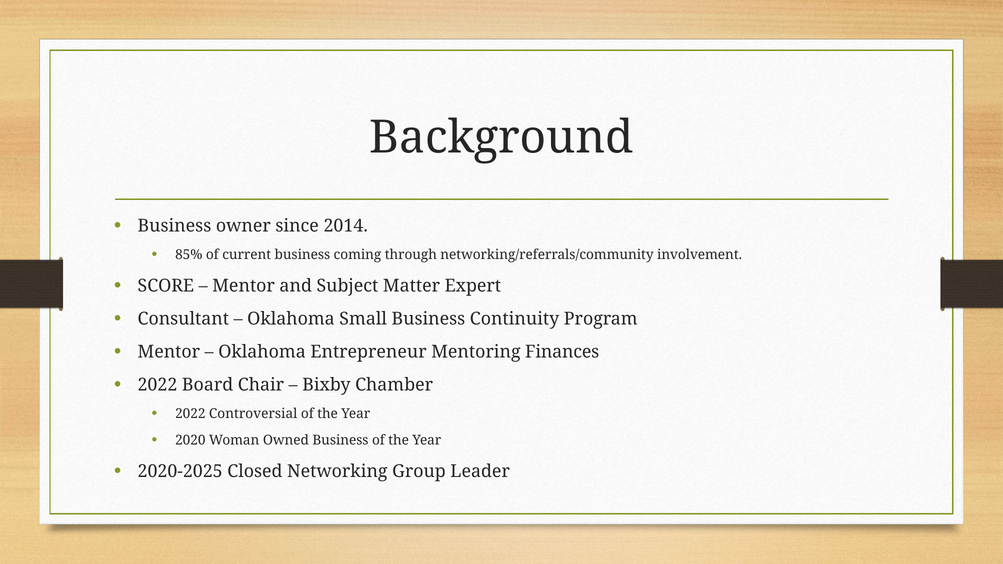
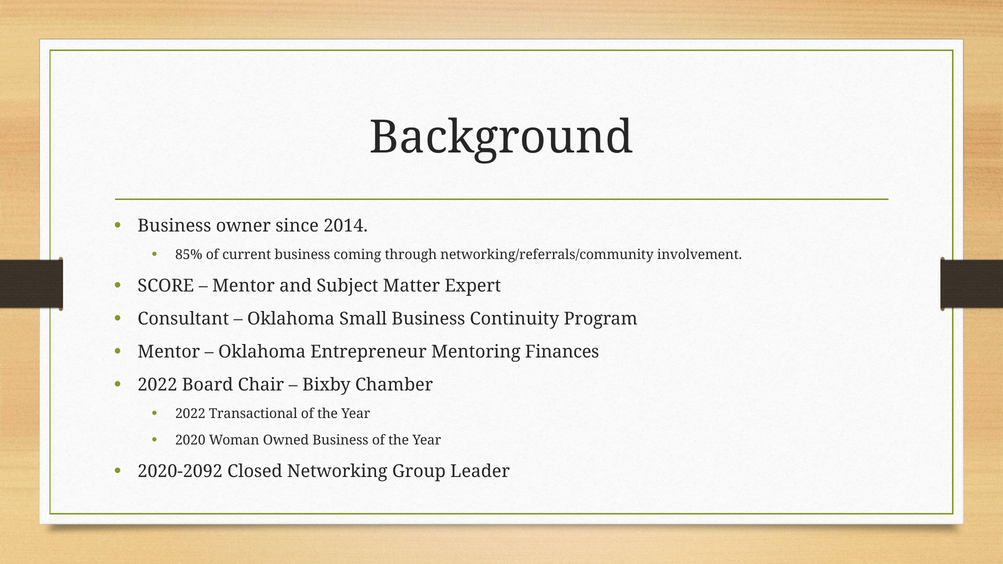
Controversial: Controversial -> Transactional (253, 414)
2020-2025: 2020-2025 -> 2020-2092 (180, 471)
